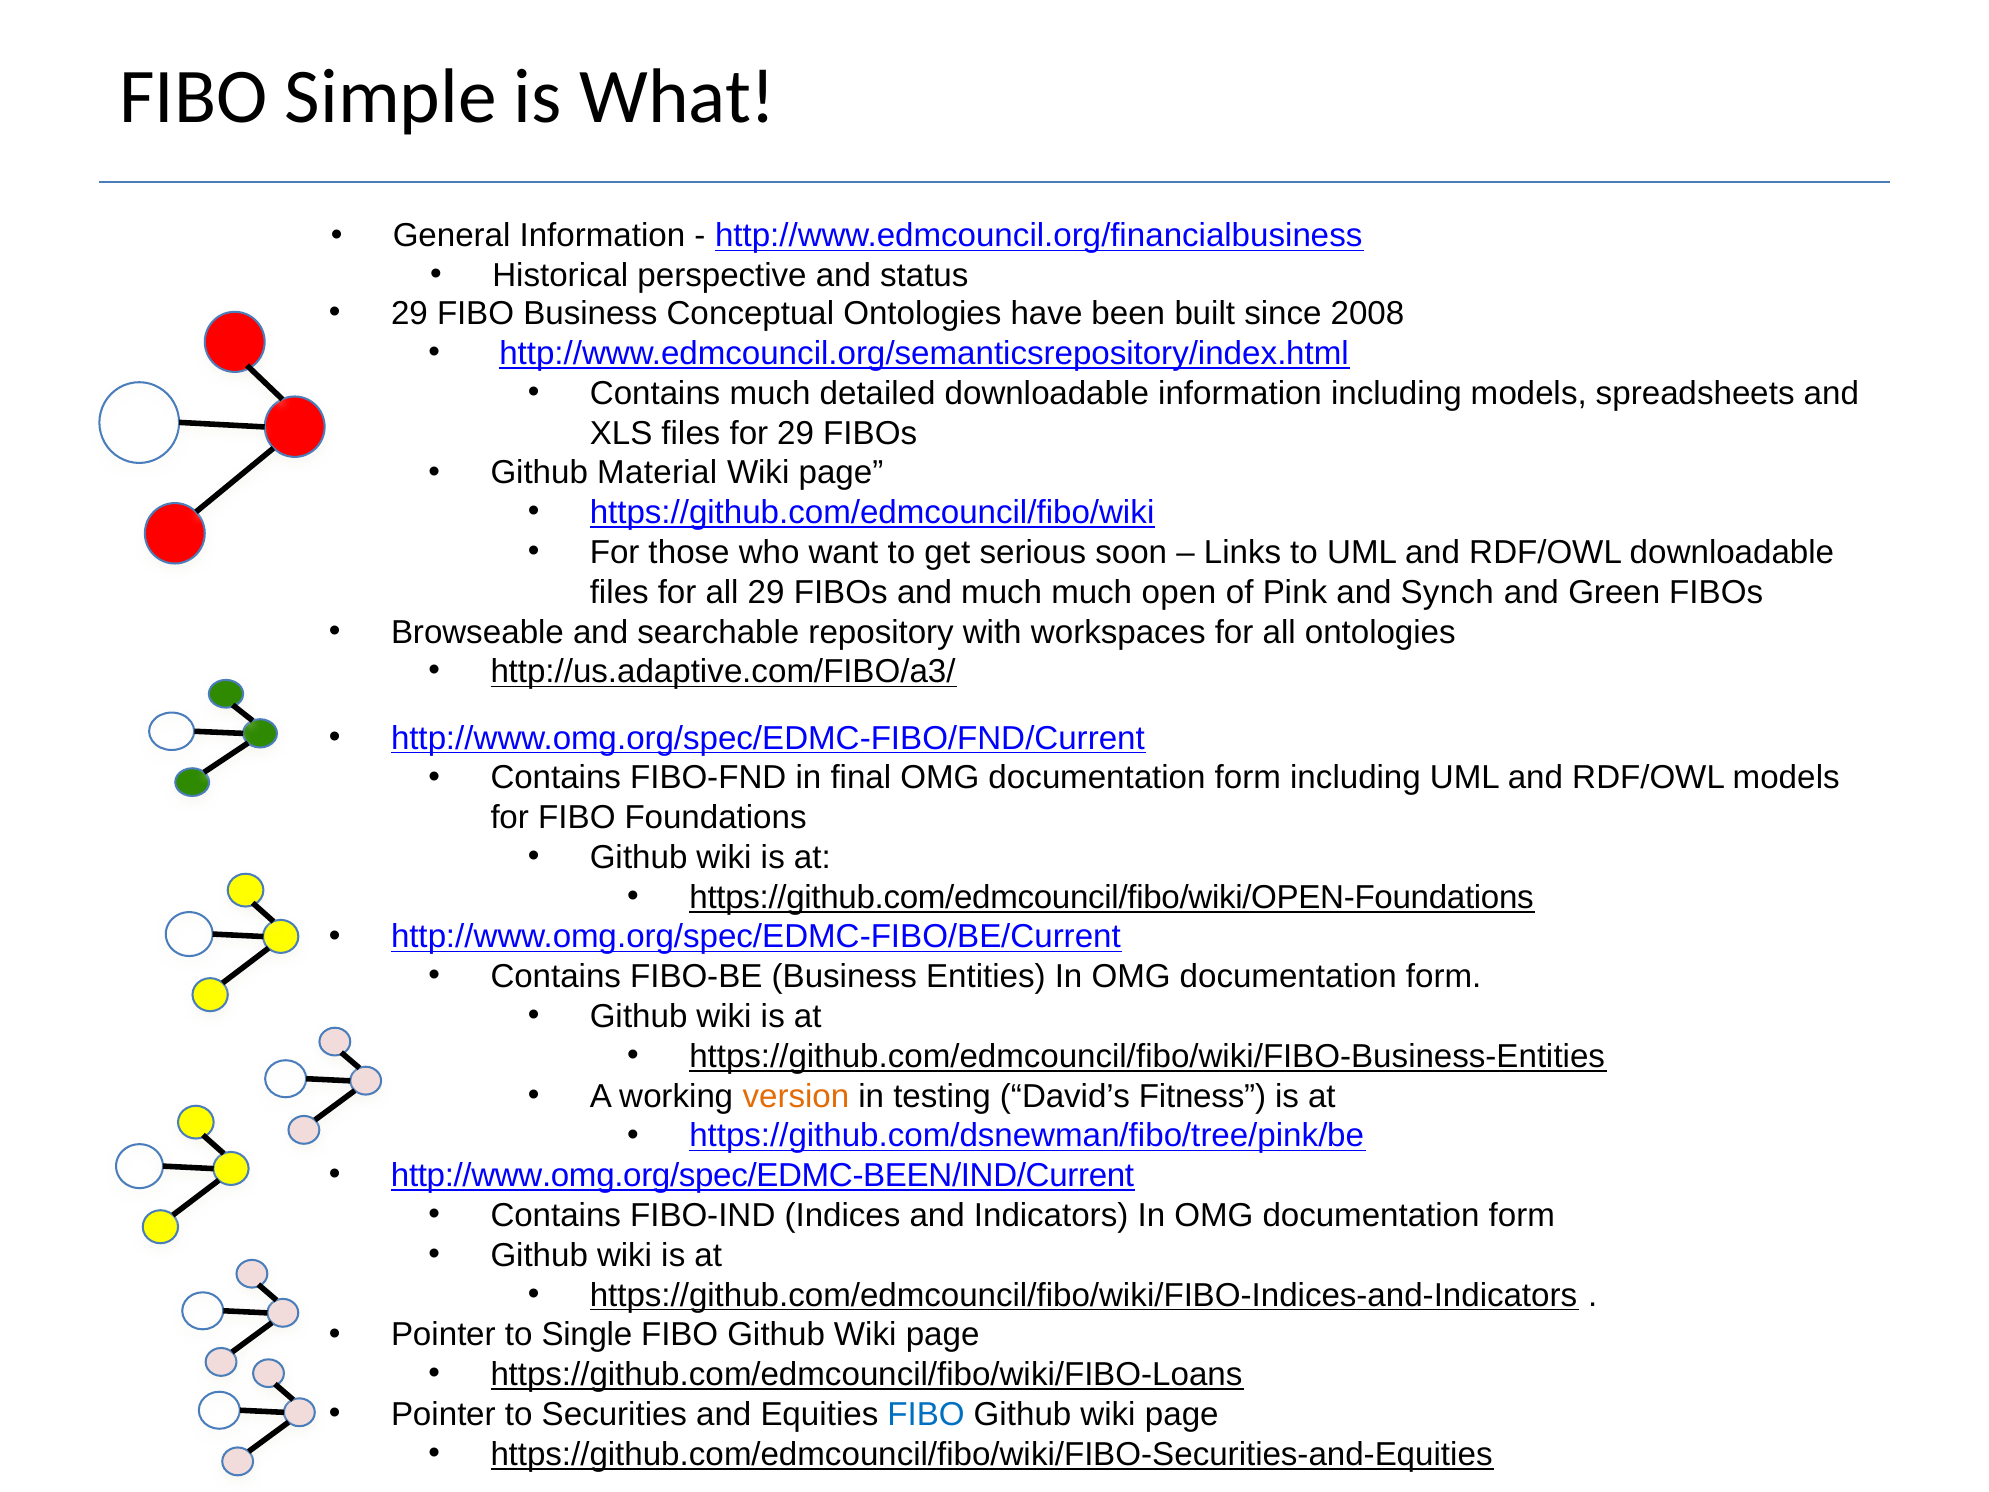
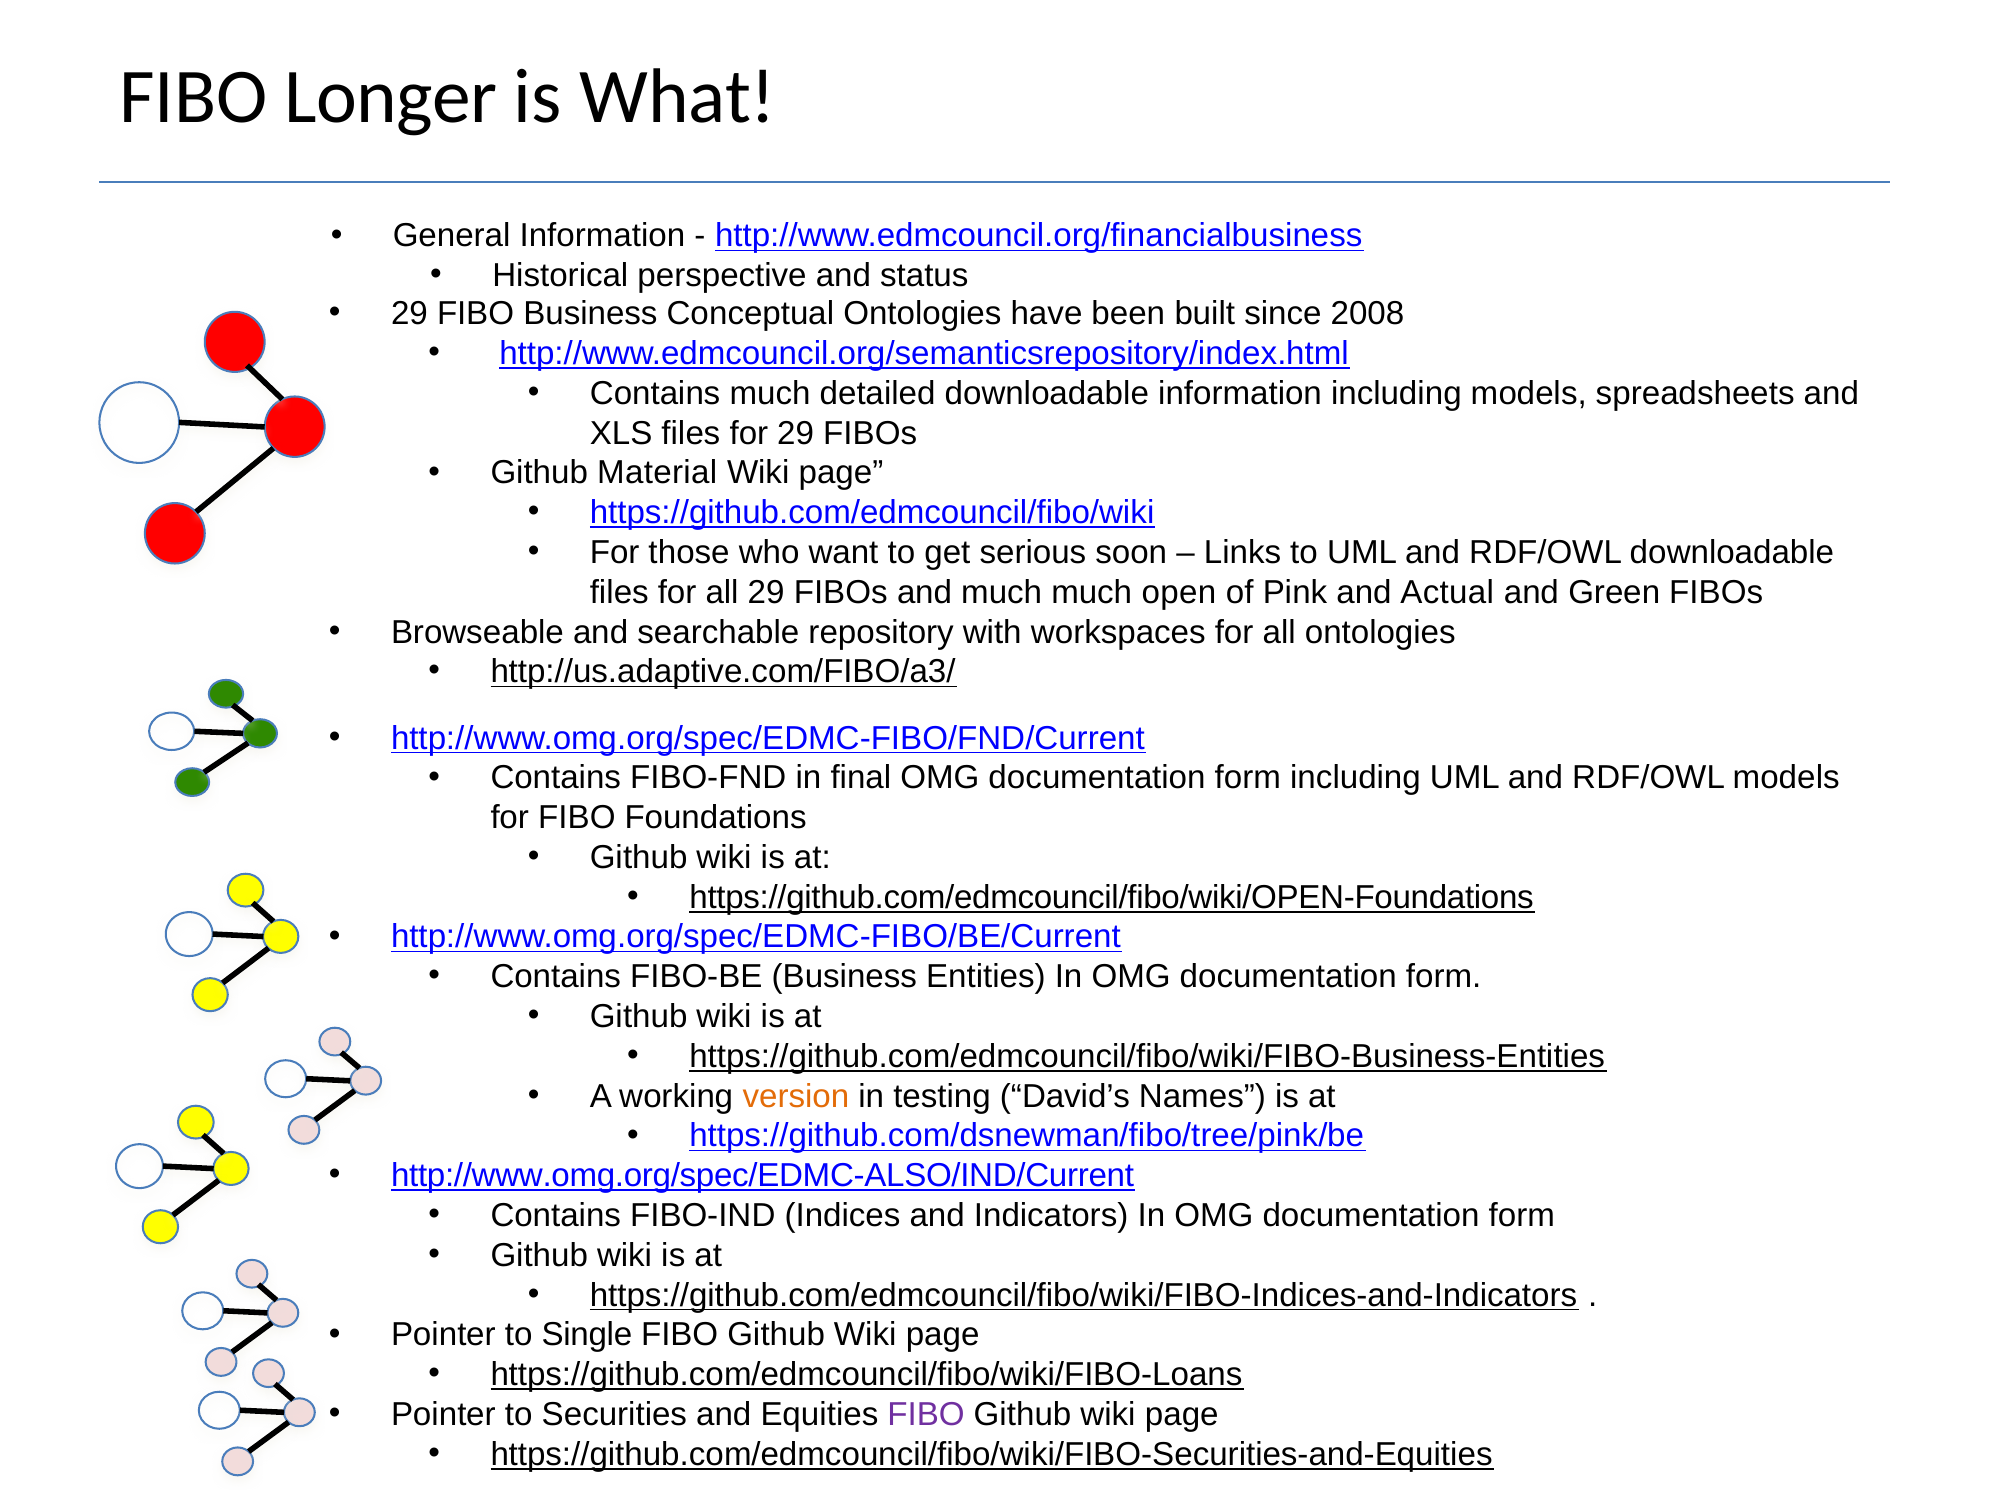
Simple: Simple -> Longer (391, 97)
Synch: Synch -> Actual (1447, 592)
Fitness: Fitness -> Names (1202, 1096)
http://www.omg.org/spec/EDMC-BEEN/IND/Current: http://www.omg.org/spec/EDMC-BEEN/IND/Current -> http://www.omg.org/spec/EDMC-ALSO/IND/Current (763, 1176)
FIBO colour: blue -> purple (926, 1414)
